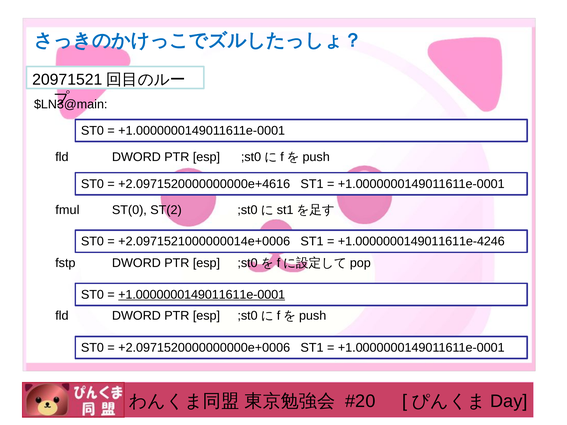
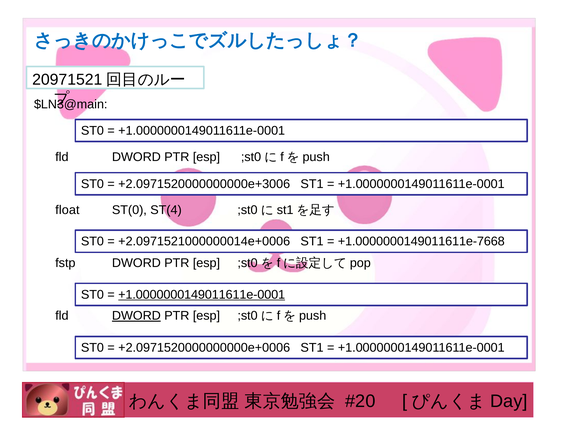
+2.0971520000000000e+4616: +2.0971520000000000e+4616 -> +2.0971520000000000e+3006 (204, 184)
fmul: fmul -> float (67, 210)
ST(2: ST(2 -> ST(4 (166, 210)
+1.0000000149011611e-4246: +1.0000000149011611e-4246 -> +1.0000000149011611e-7668 (421, 242)
DWORD underline: none -> present (136, 316)
